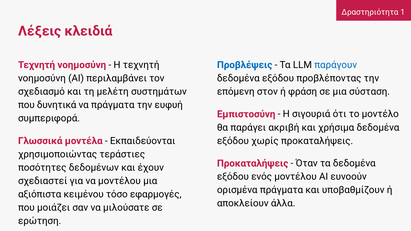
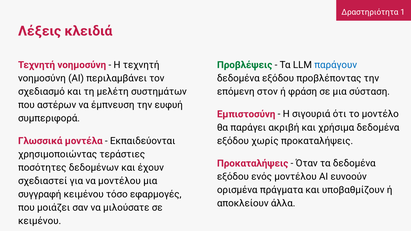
Προβλέψεις colour: blue -> green (245, 65)
δυνητικά: δυνητικά -> αστέρων (57, 105)
να πράγματα: πράγματα -> έμπνευση (113, 105)
αξιόπιστα: αξιόπιστα -> συγγραφή (40, 194)
ερώτηση: ερώτηση -> κειμένου (40, 221)
